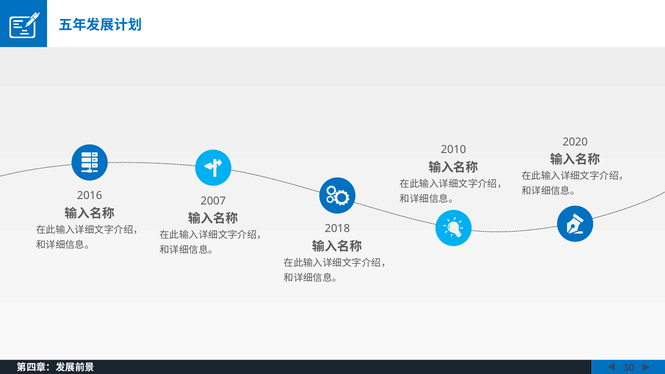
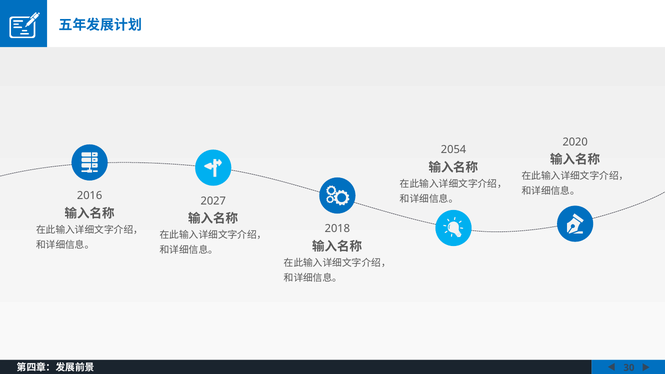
2010: 2010 -> 2054 (454, 150)
2007: 2007 -> 2027 (213, 201)
